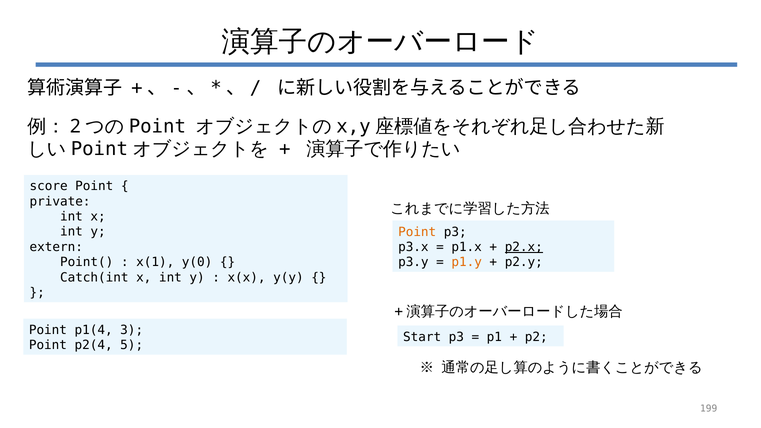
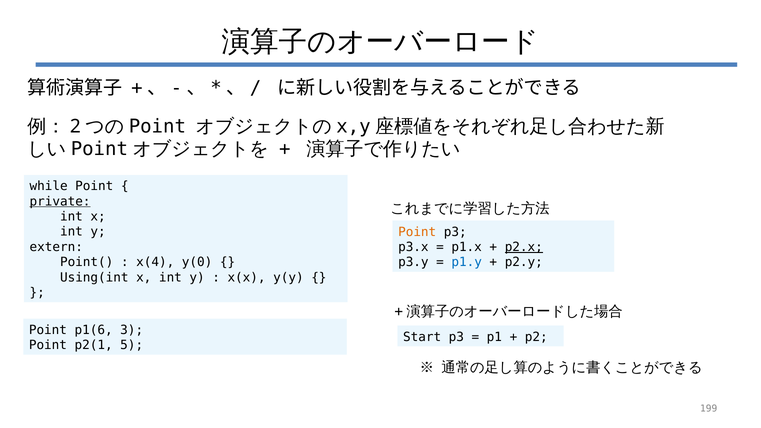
score: score -> while (49, 186)
private underline: none -> present (60, 201)
x(1: x(1 -> x(4 (155, 262)
p1.y colour: orange -> blue (467, 262)
Catch(int: Catch(int -> Using(int (94, 277)
p1(4: p1(4 -> p1(6 (94, 330)
p2(4: p2(4 -> p2(1 (94, 345)
